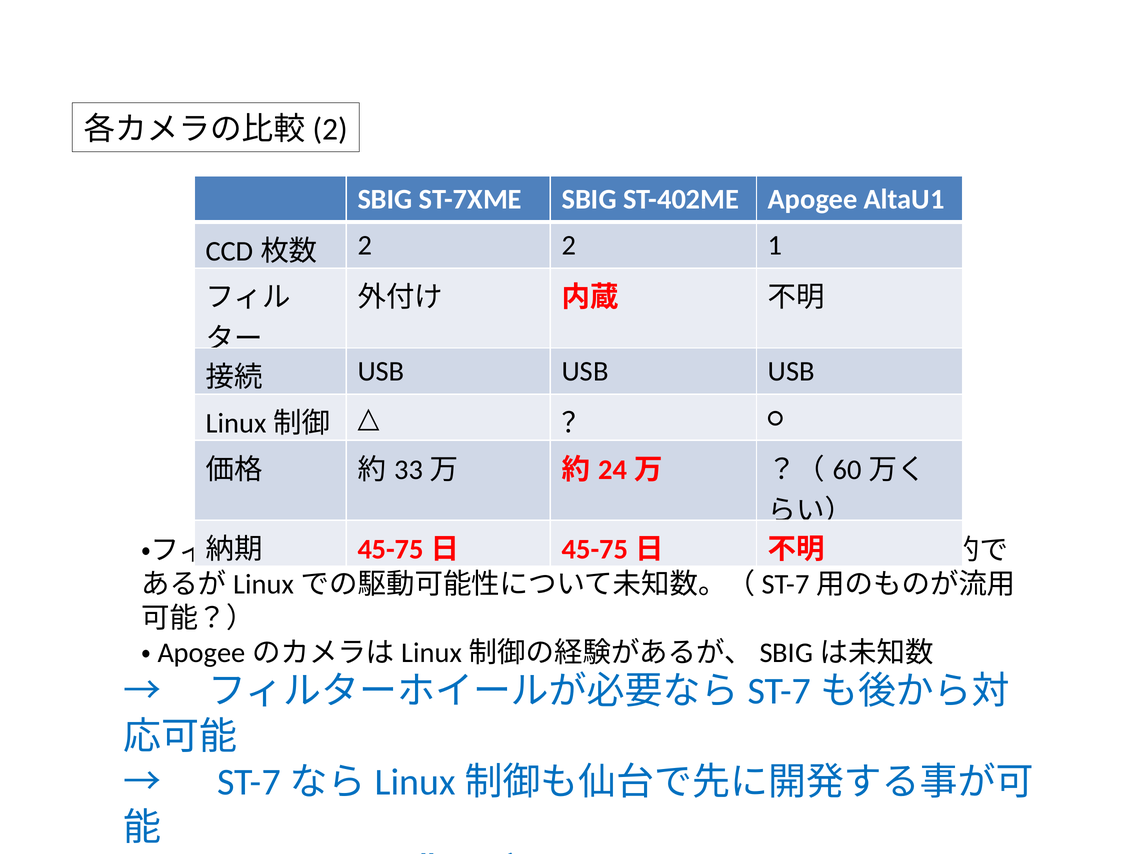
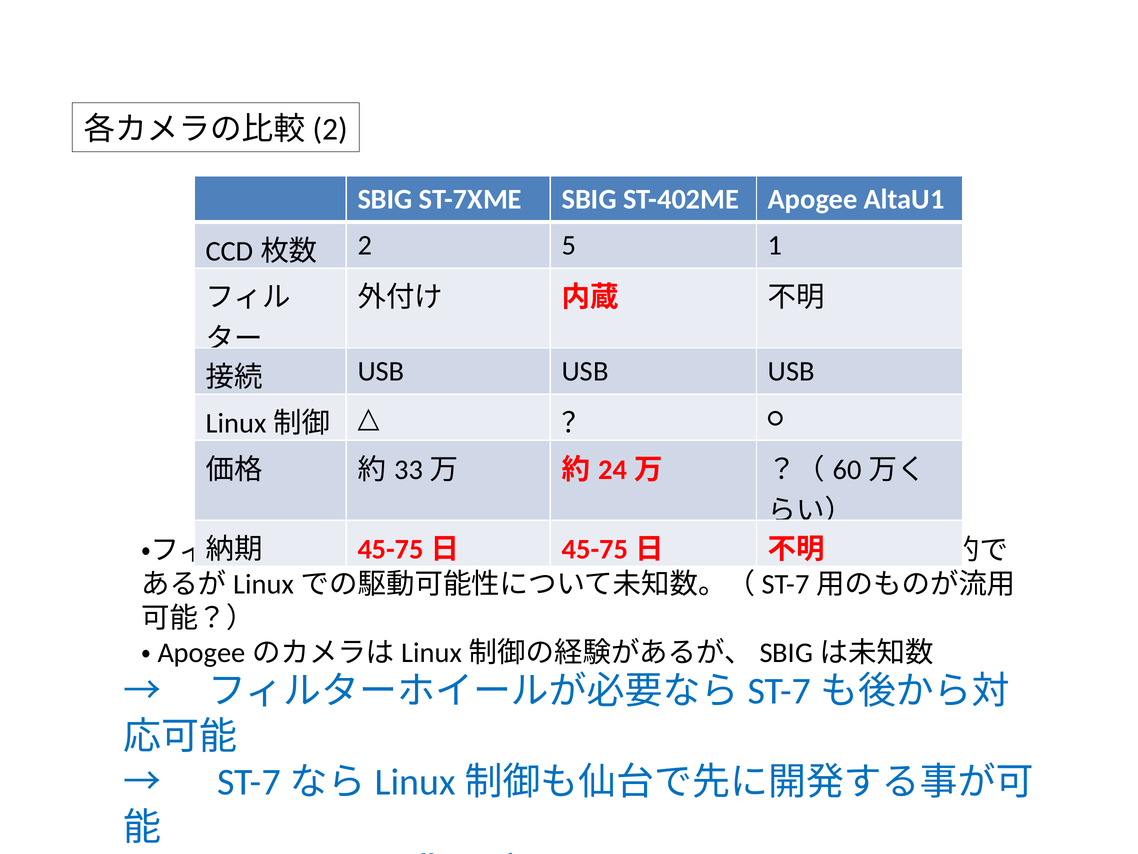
2 2: 2 -> 5 (569, 245)
